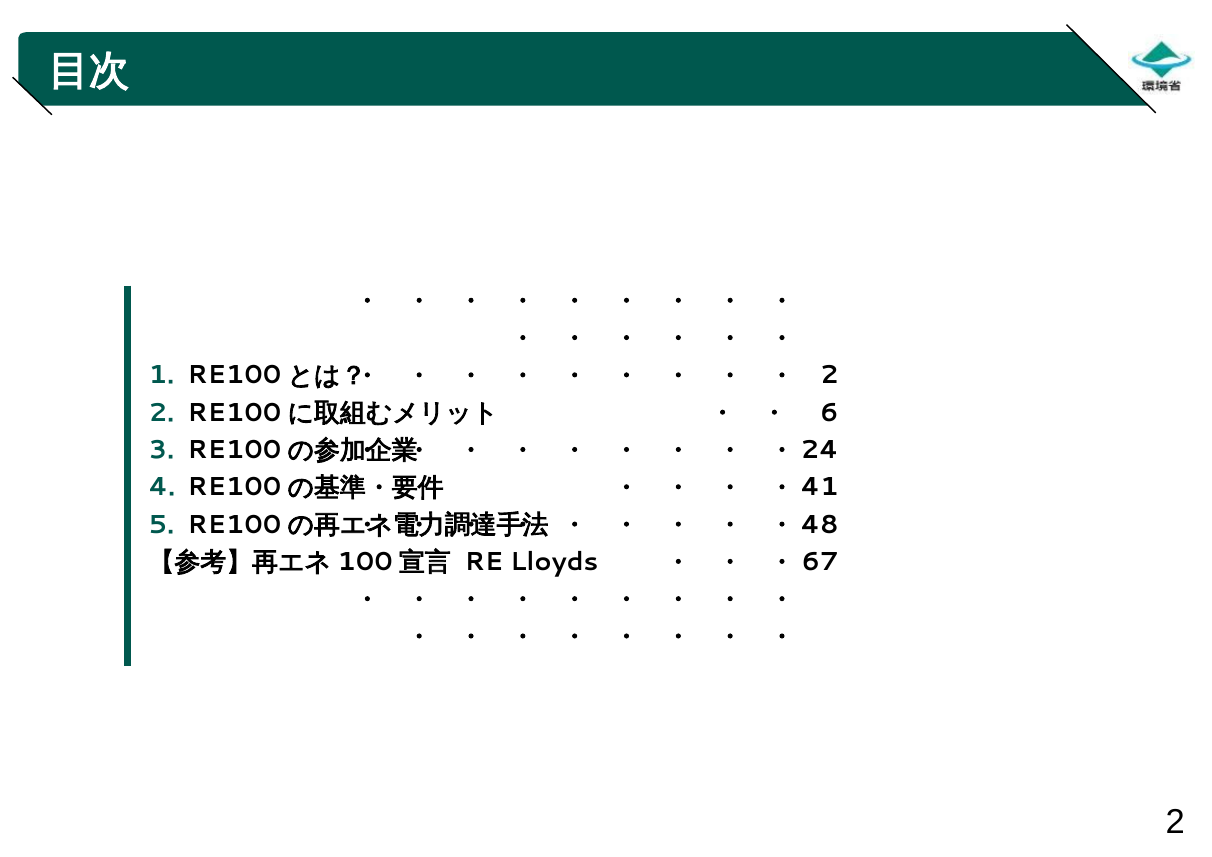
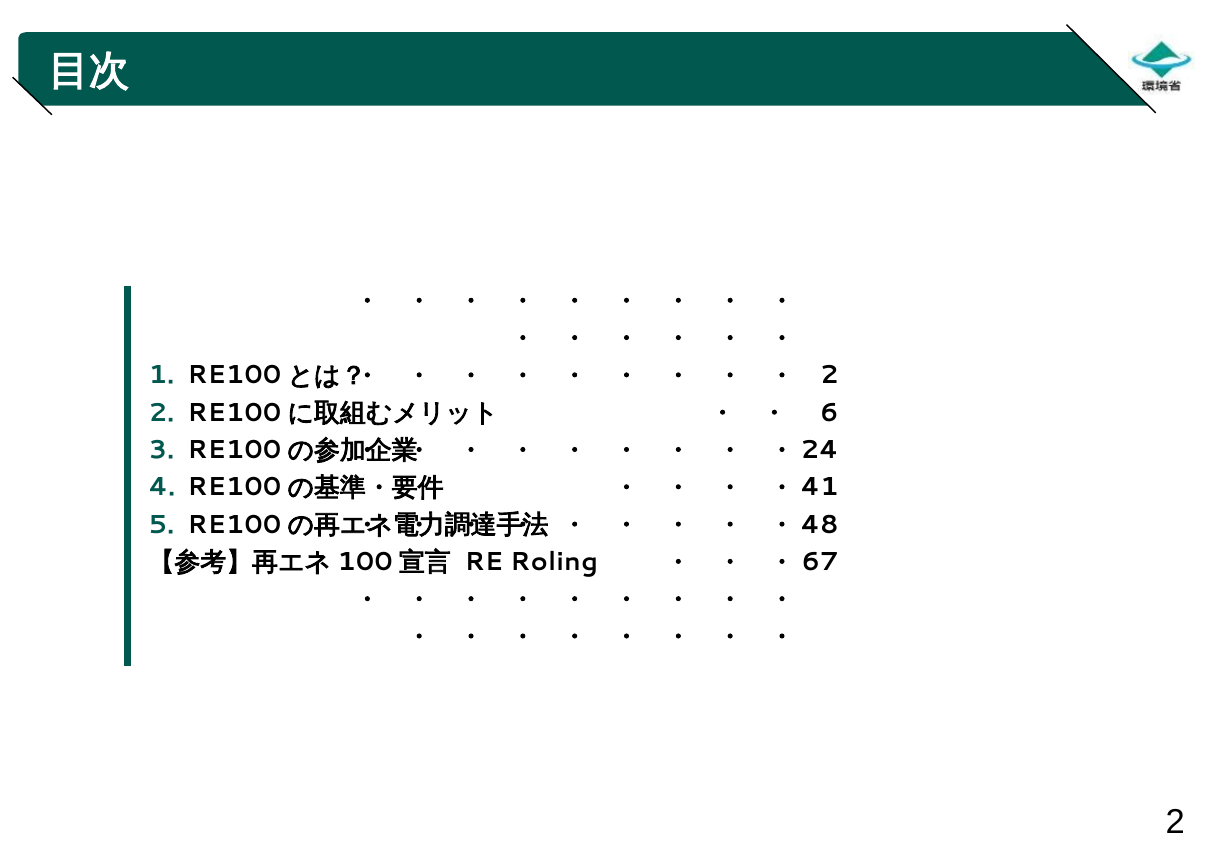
Lloyds: Lloyds -> Roling (554, 562)
